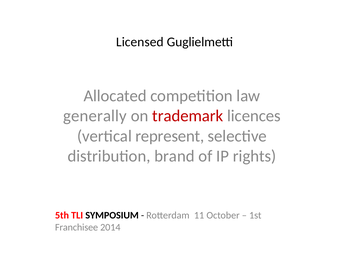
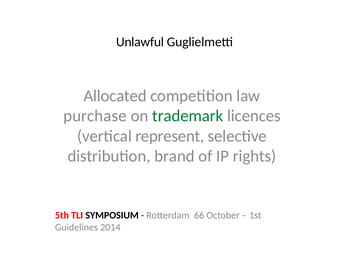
Licensed: Licensed -> Unlawful (140, 42)
generally: generally -> purchase (95, 116)
trademark colour: red -> green (188, 116)
11: 11 -> 66 (199, 215)
Franchisee: Franchisee -> Guidelines (76, 227)
